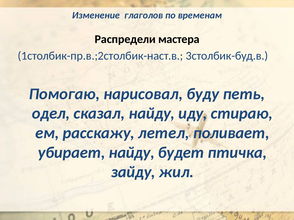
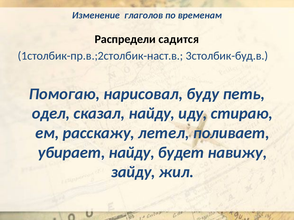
мастера: мастера -> садится (179, 39)
птичка: птичка -> навижу (237, 153)
